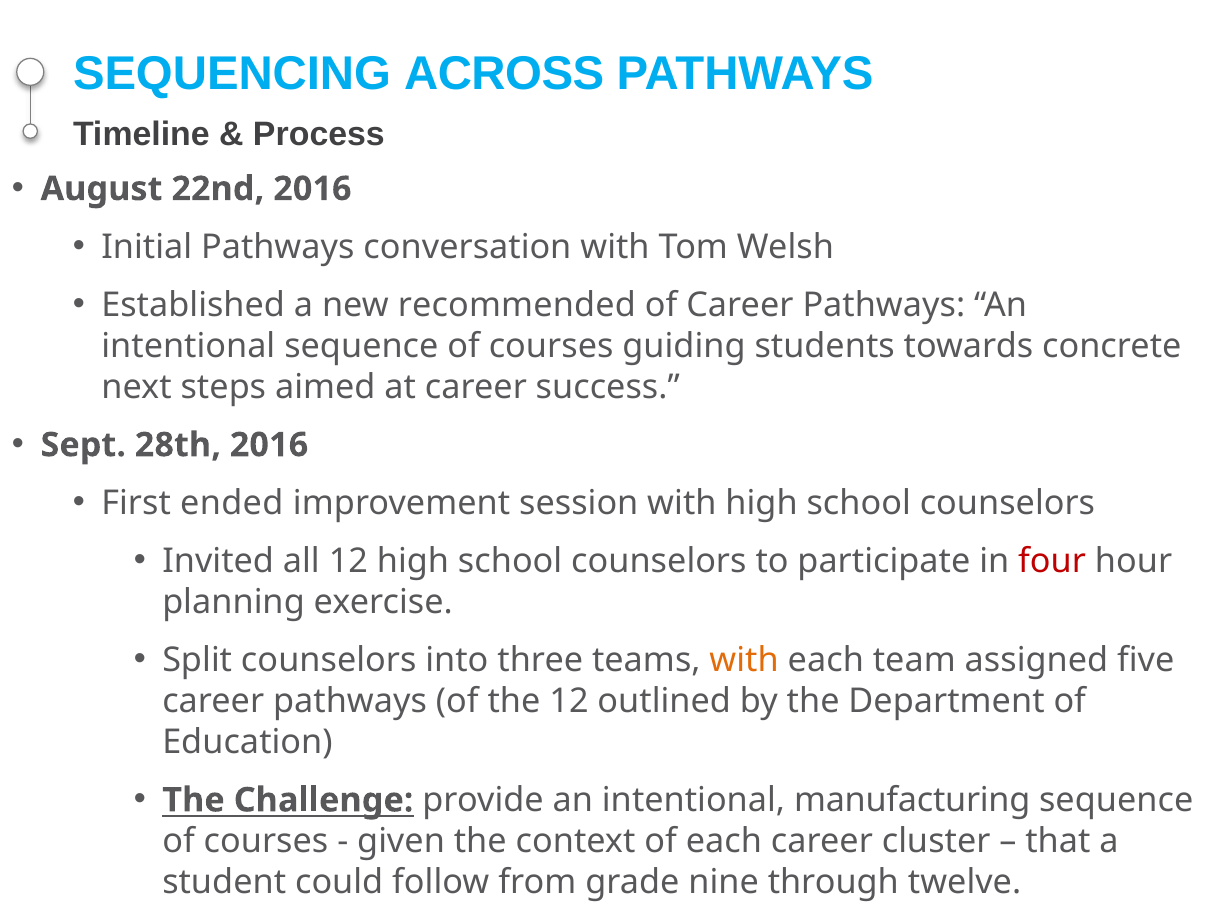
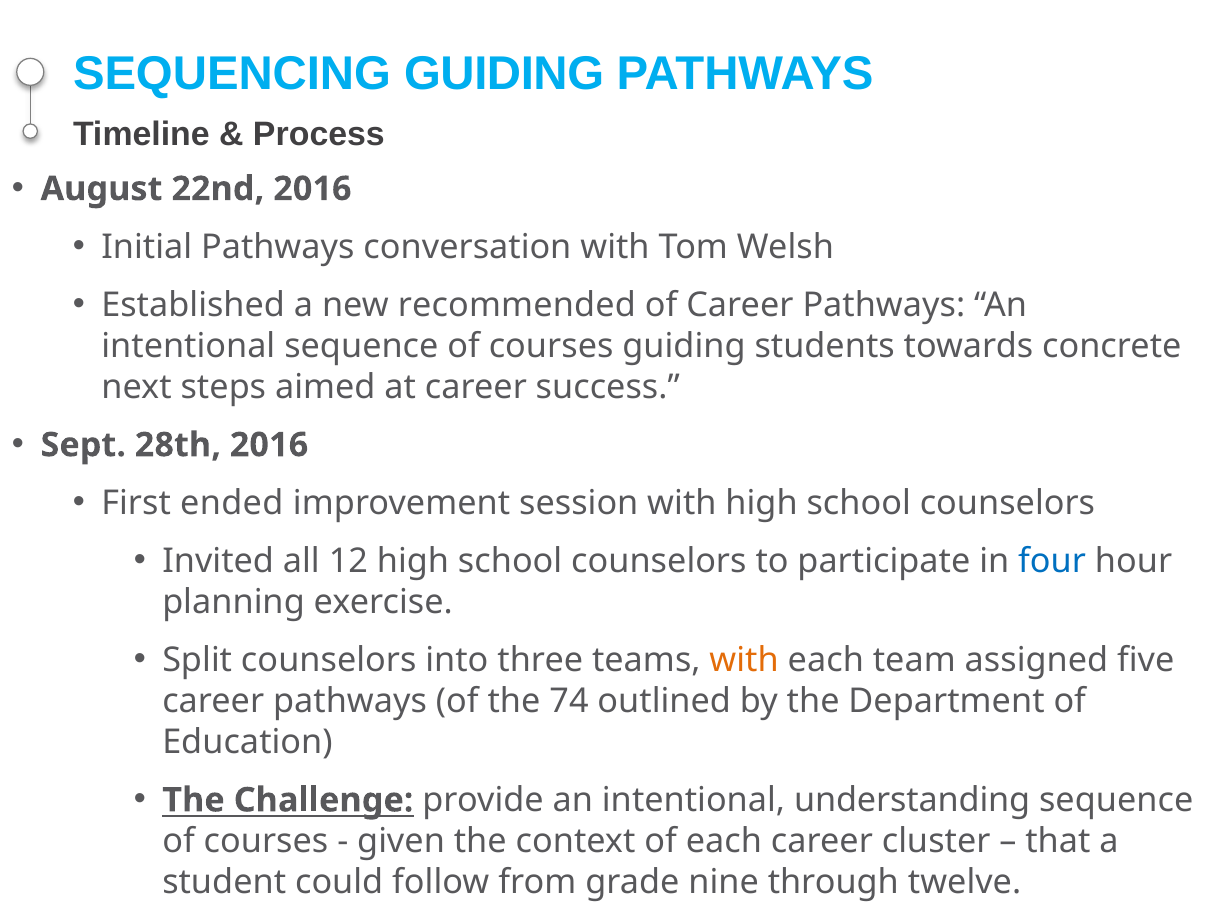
SEQUENCING ACROSS: ACROSS -> GUIDING (504, 74)
four colour: red -> blue (1052, 561)
the 12: 12 -> 74 (569, 701)
manufacturing: manufacturing -> understanding (912, 801)
